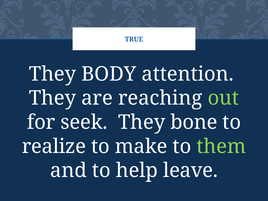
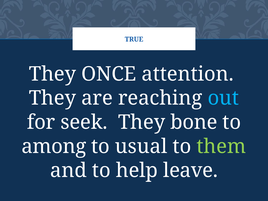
BODY: BODY -> ONCE (109, 74)
out colour: light green -> light blue (223, 98)
realize: realize -> among (54, 146)
make: make -> usual (141, 146)
